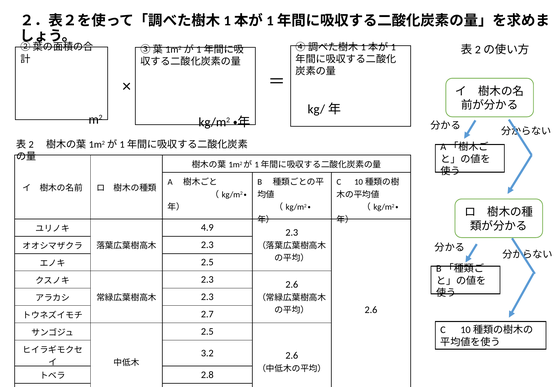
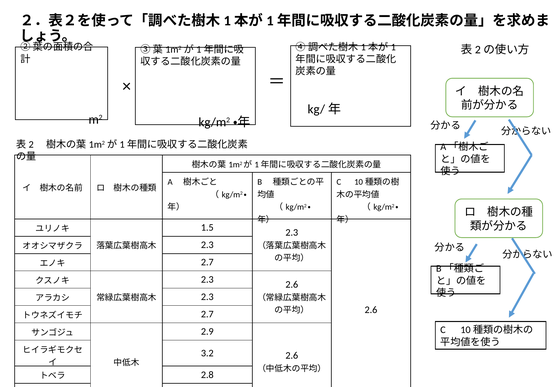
4.9: 4.9 -> 1.5 (207, 228)
2.5: 2.5 -> 2.7 (207, 262)
2.5: 2.5 -> 2.9 (207, 332)
